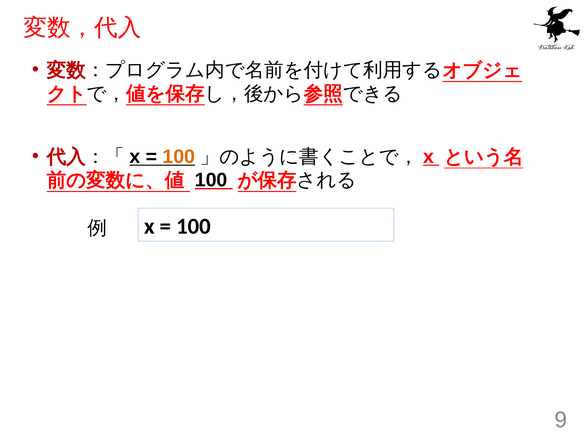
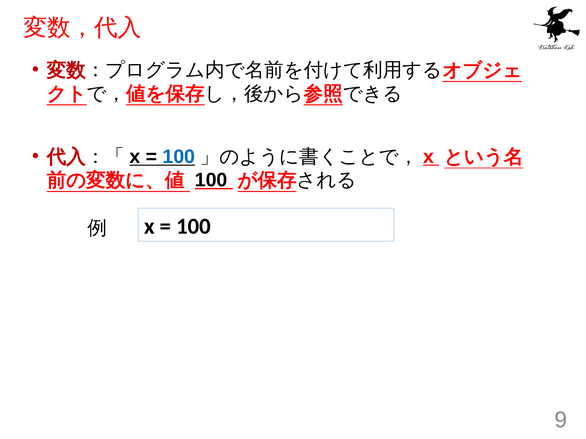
100 colour: orange -> blue (179, 157)
